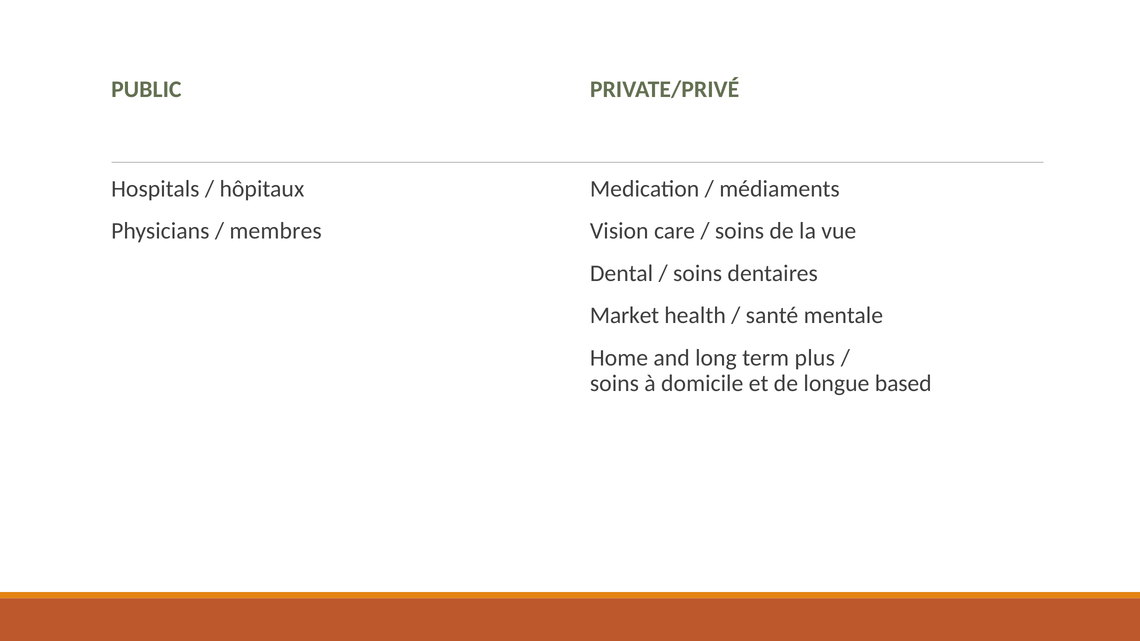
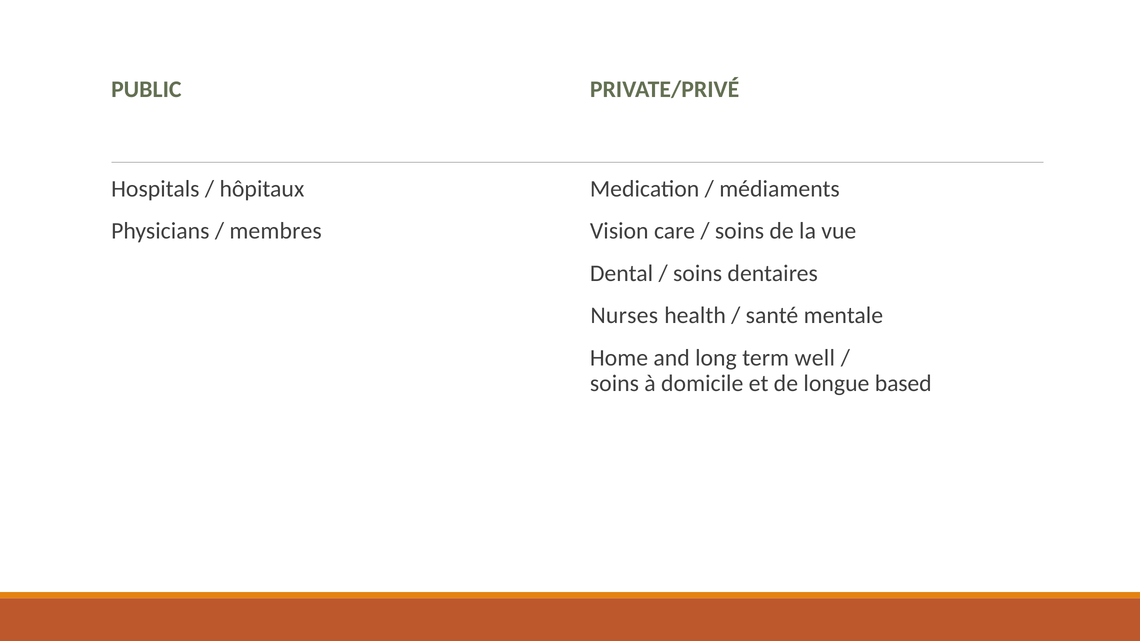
Market: Market -> Nurses (624, 316)
plus: plus -> well (815, 358)
